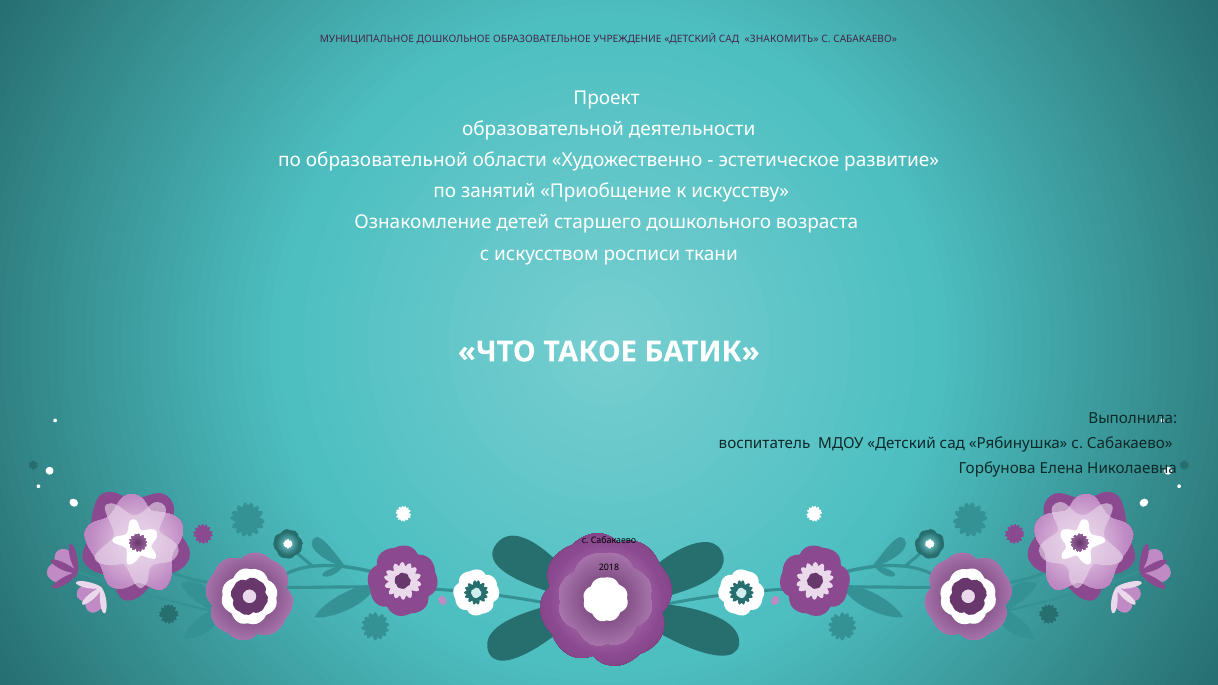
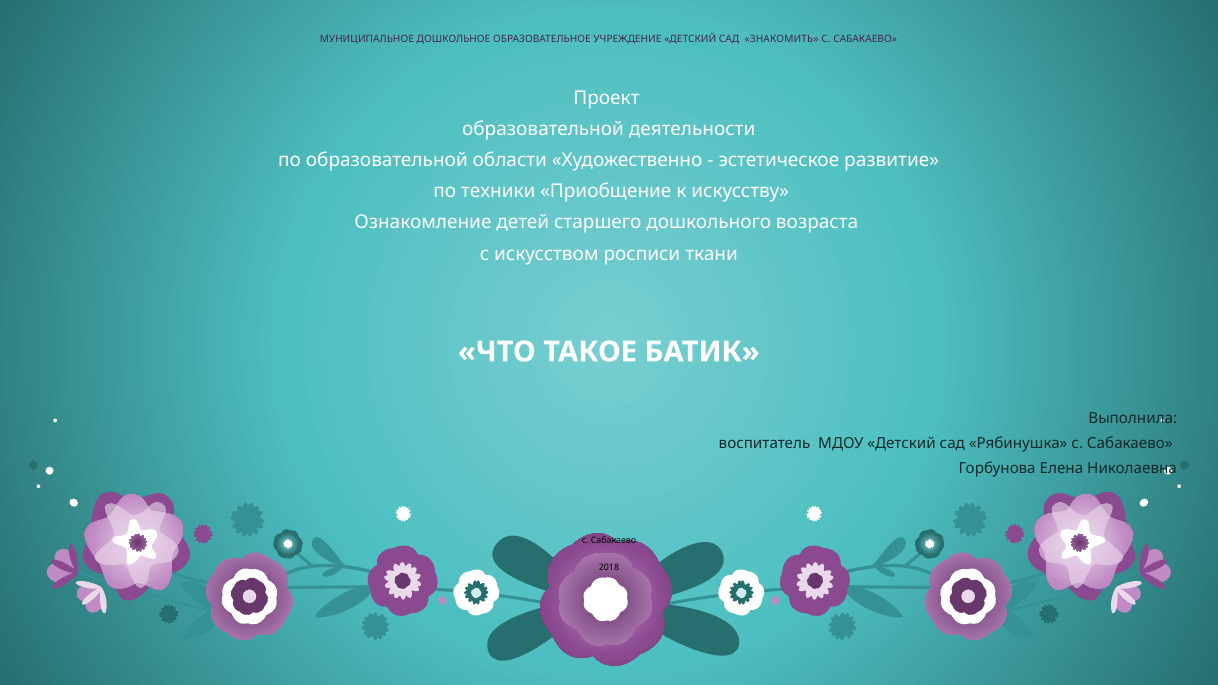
занятий: занятий -> техники (498, 191)
